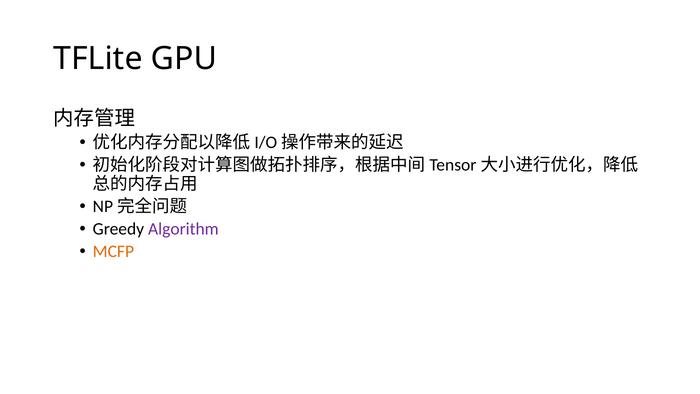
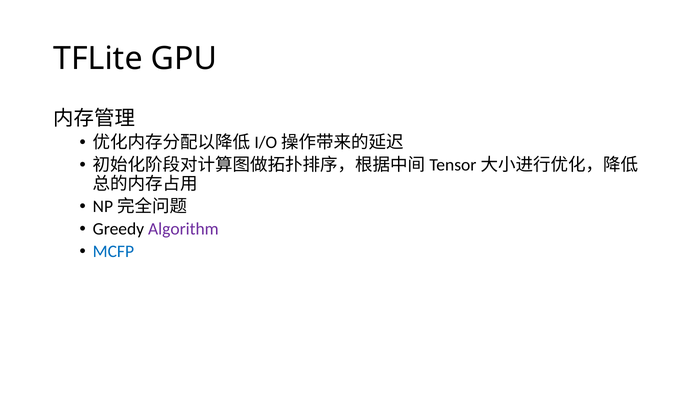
MCFP colour: orange -> blue (113, 251)
